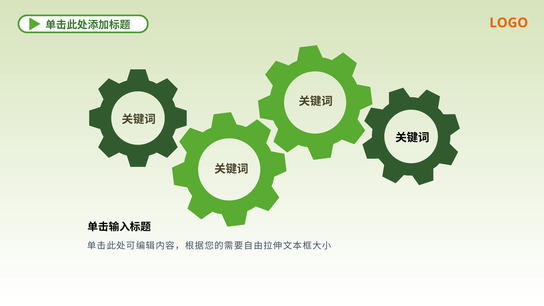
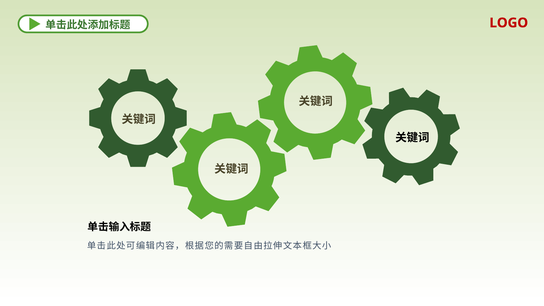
LOGO colour: orange -> red (509, 23)
